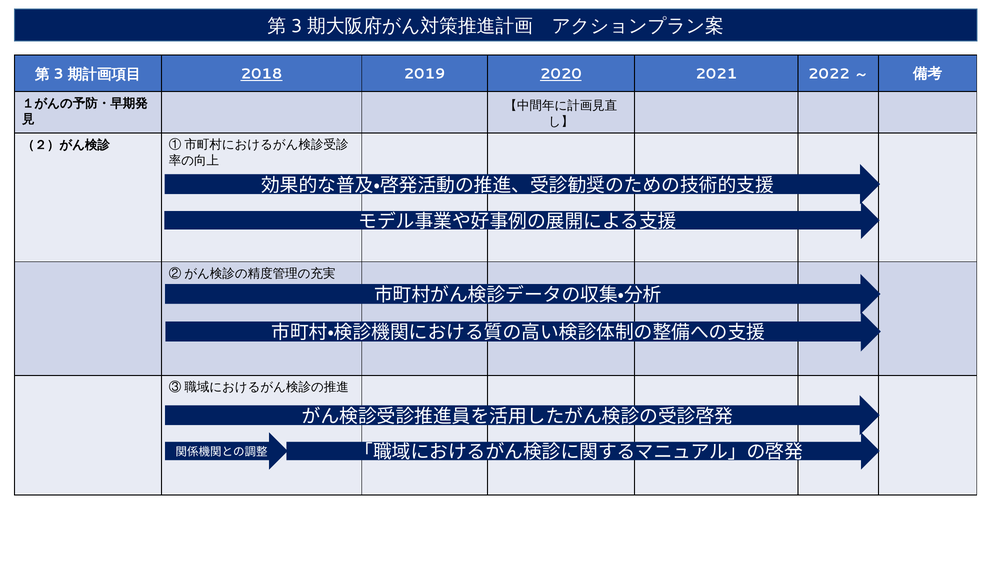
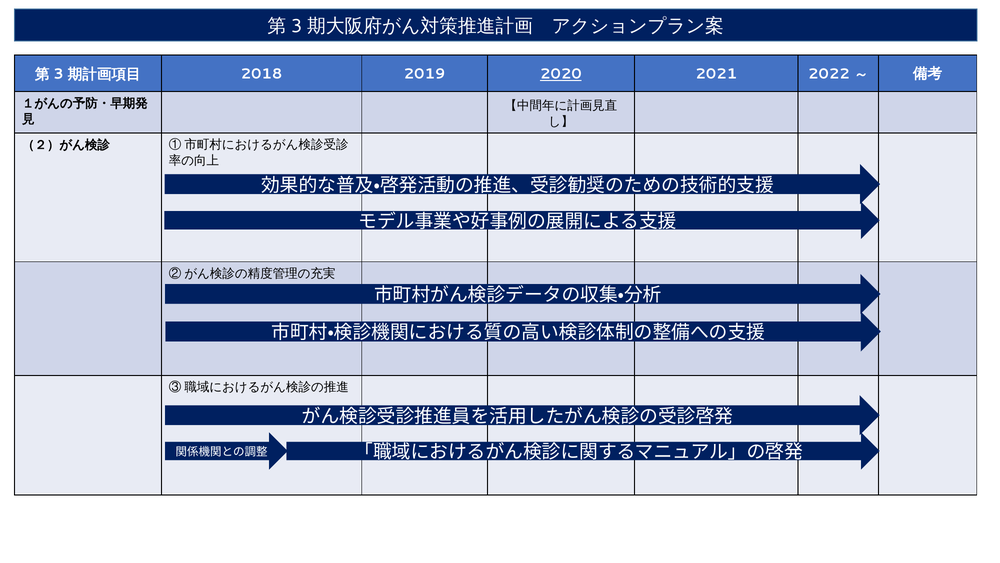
2018 underline: present -> none (261, 74)
